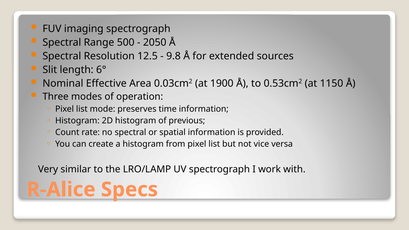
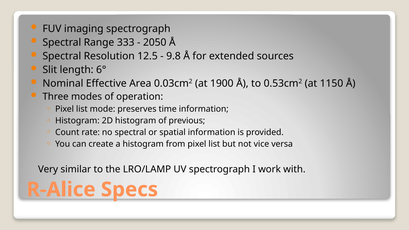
500: 500 -> 333 (126, 42)
